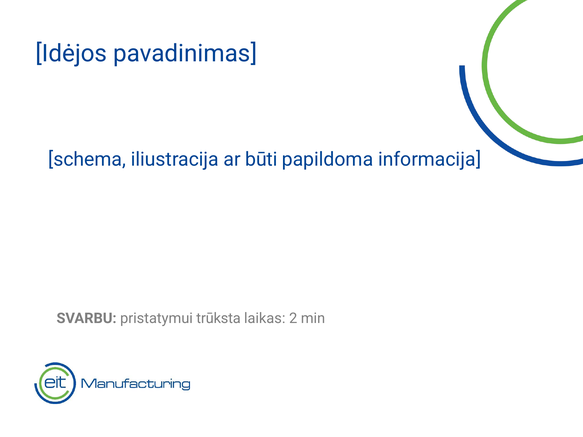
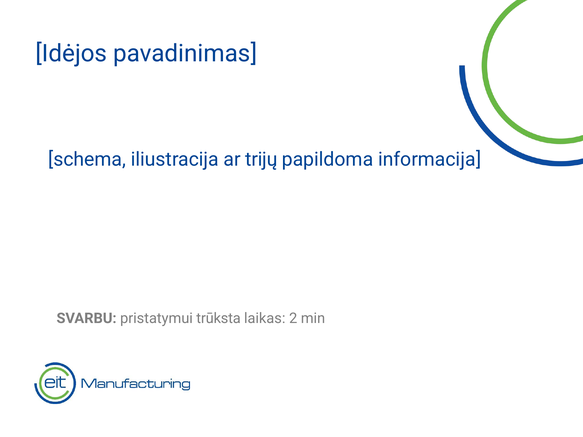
būti: būti -> trijų (261, 160)
